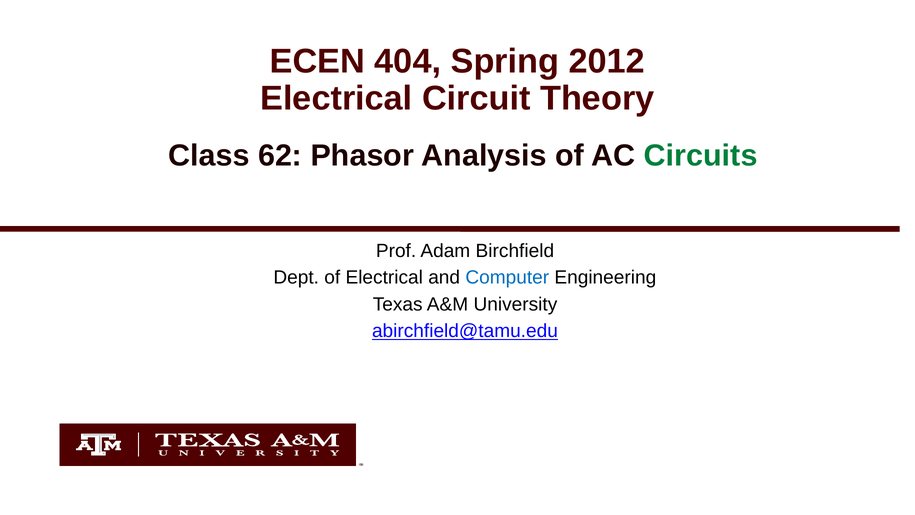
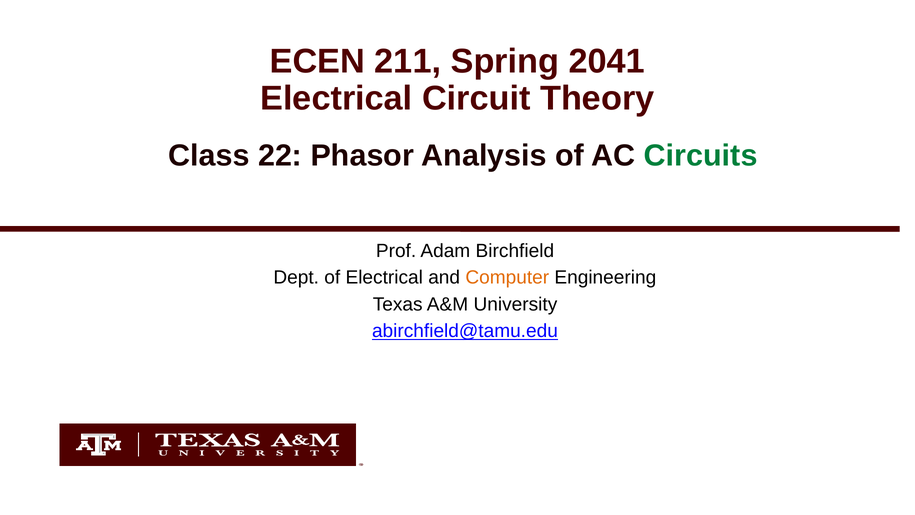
404: 404 -> 211 (408, 61)
2012: 2012 -> 2041 (607, 61)
62: 62 -> 22 (280, 155)
Computer colour: blue -> orange (507, 277)
